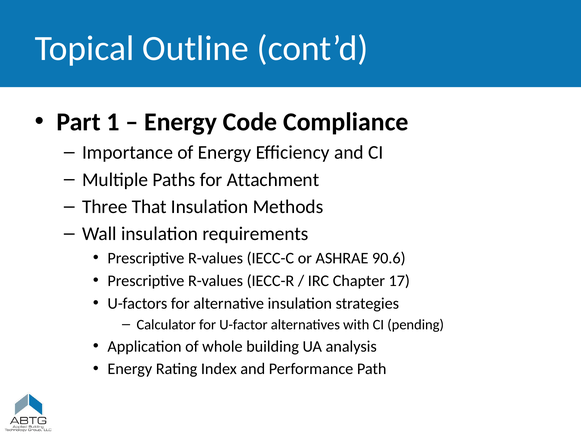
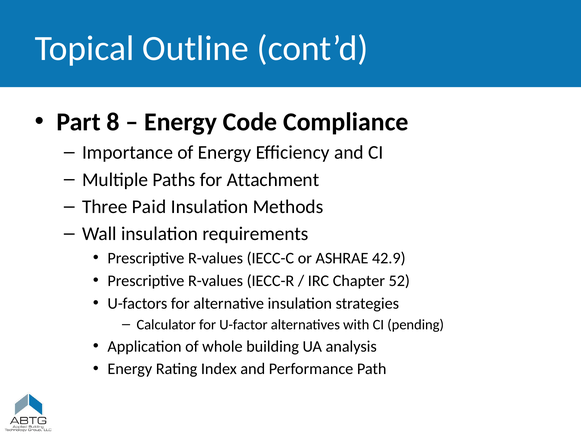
1: 1 -> 8 (113, 122)
That: That -> Paid (149, 207)
90.6: 90.6 -> 42.9 (389, 258)
17: 17 -> 52 (399, 281)
